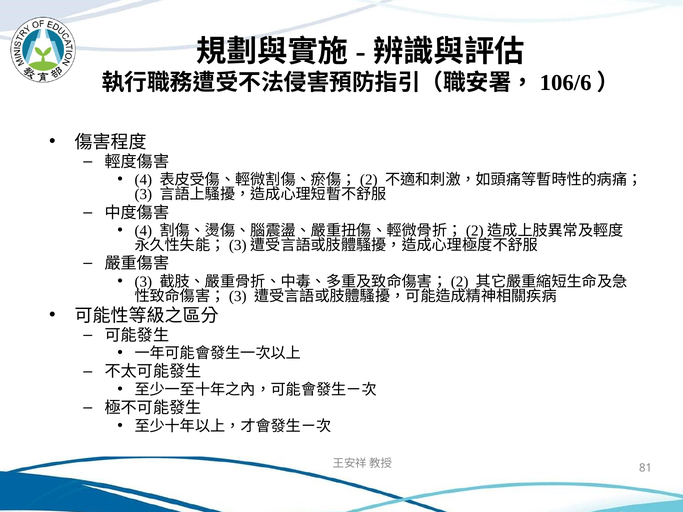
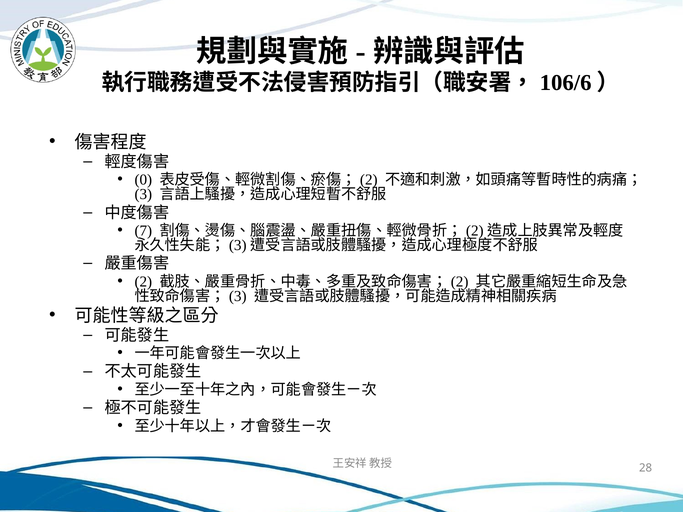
4: 4 -> 0 (143, 180)
4: 4 -> 7 (143, 231)
3: 3 -> 2 (143, 282)
81: 81 -> 28 (646, 468)
